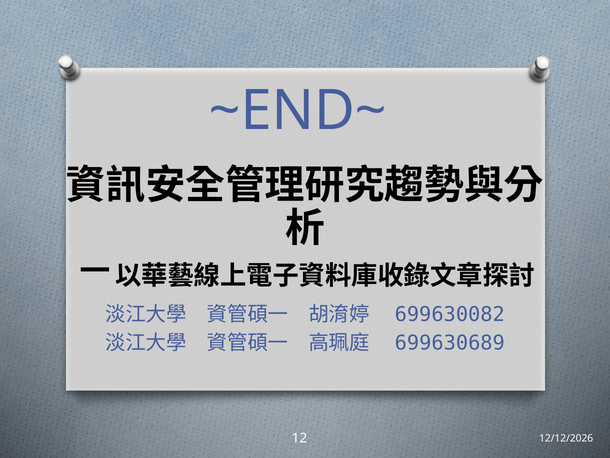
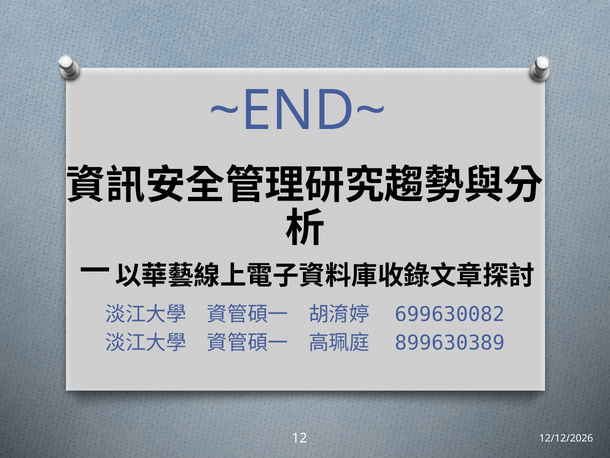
699630689: 699630689 -> 899630389 (450, 343)
